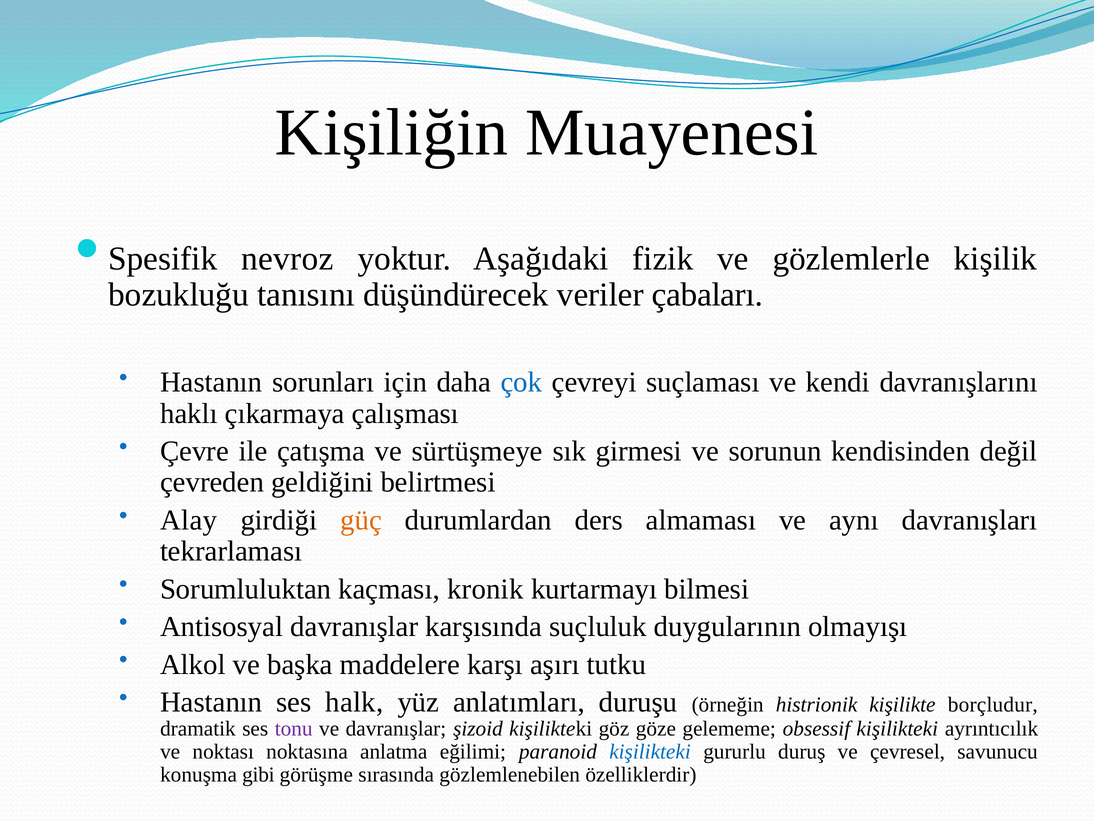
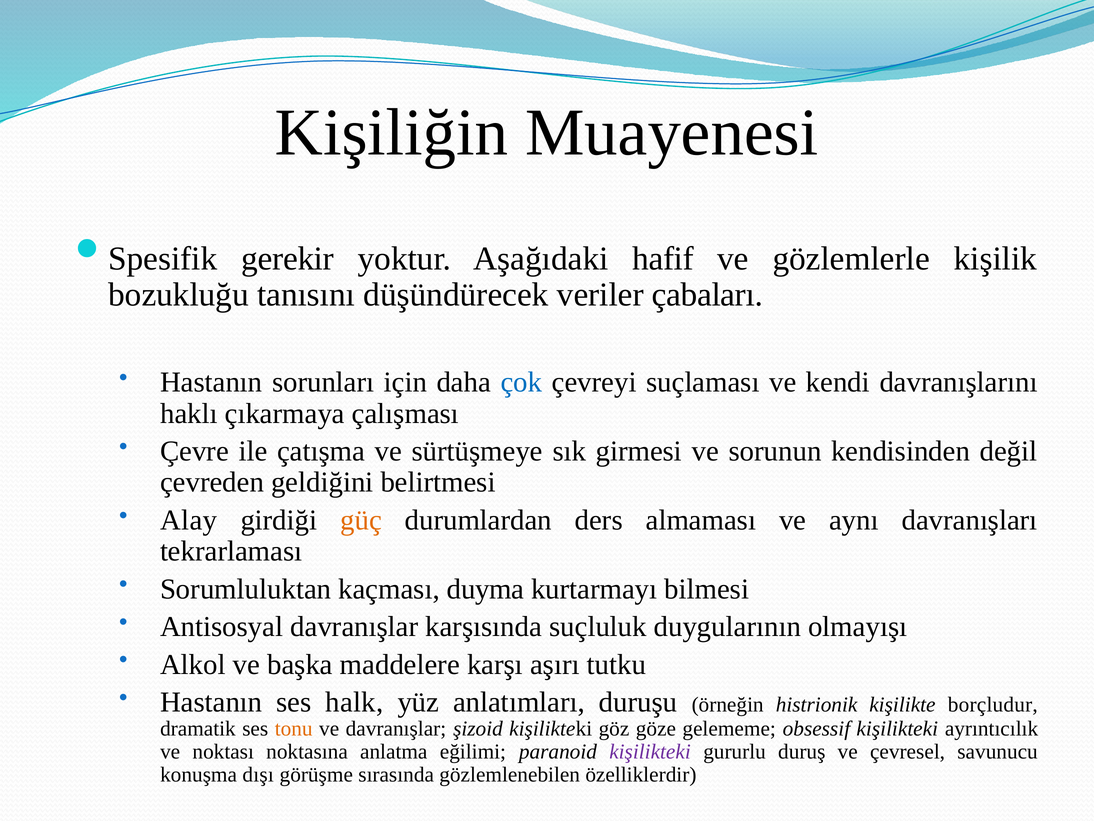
nevroz: nevroz -> gerekir (288, 259)
fizik: fizik -> hafif (663, 259)
kronik: kronik -> duyma (486, 589)
tonu colour: purple -> orange (294, 728)
kişilikteki colour: blue -> purple (650, 751)
gibi: gibi -> dışı (258, 774)
